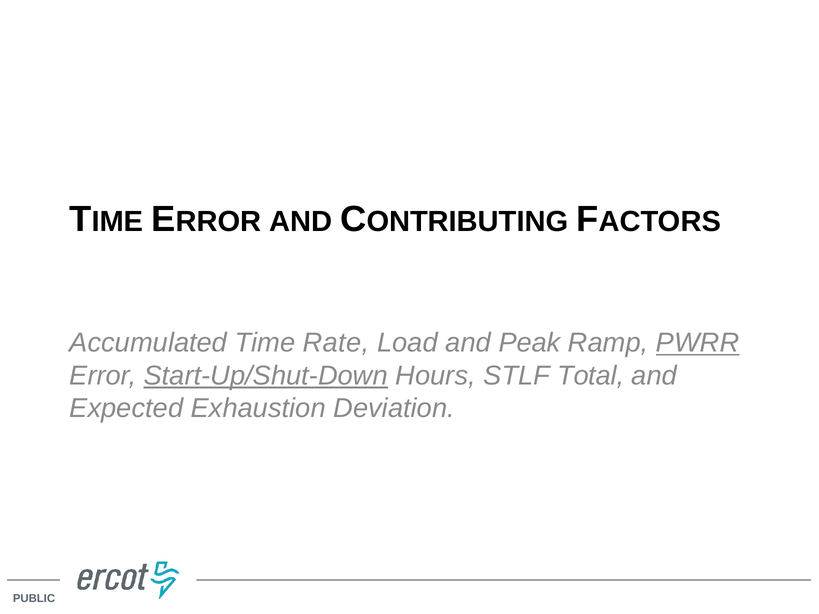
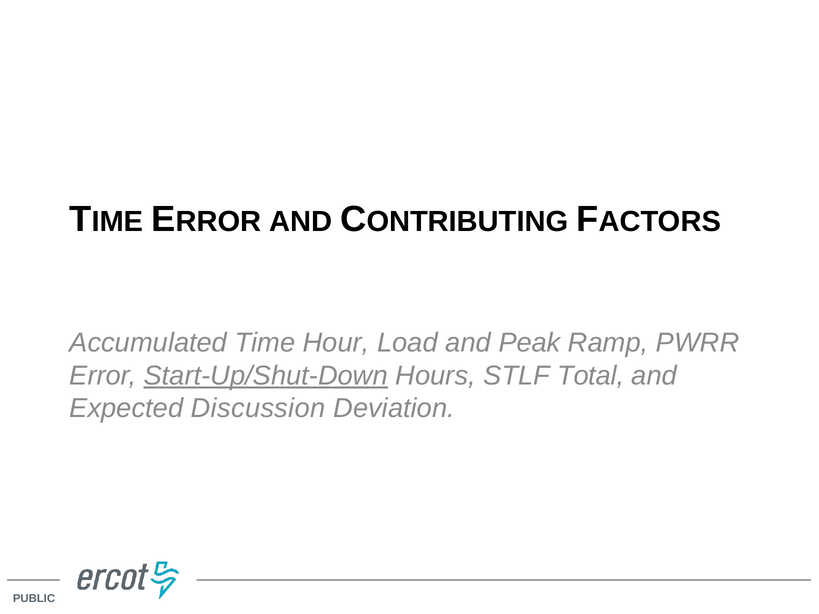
Rate: Rate -> Hour (336, 343)
PWRR underline: present -> none (698, 343)
Exhaustion: Exhaustion -> Discussion (258, 409)
